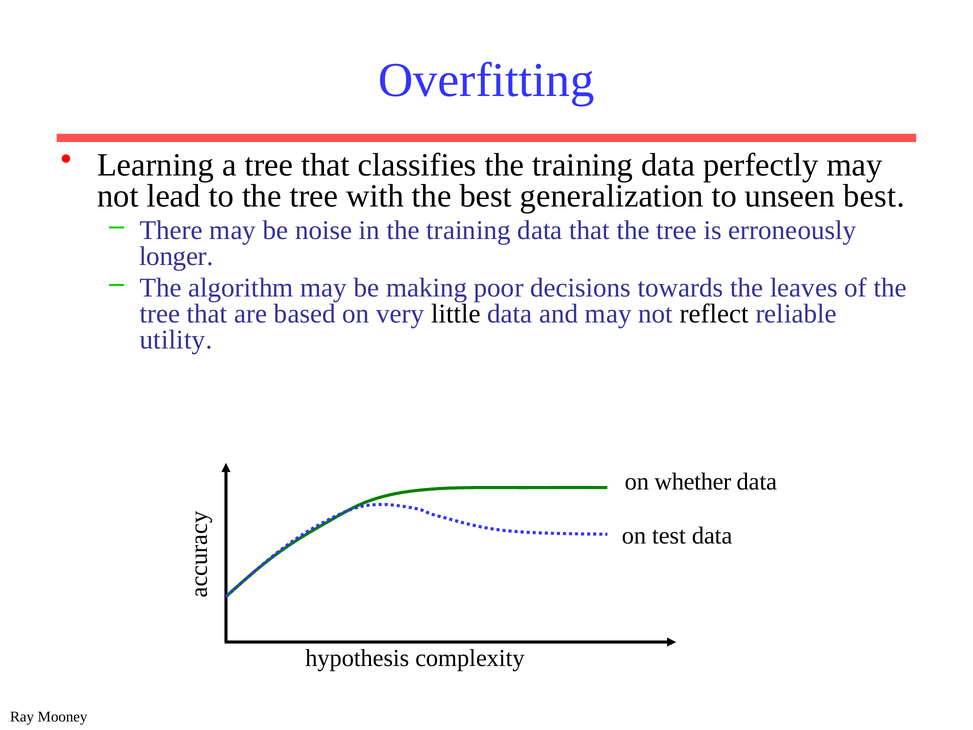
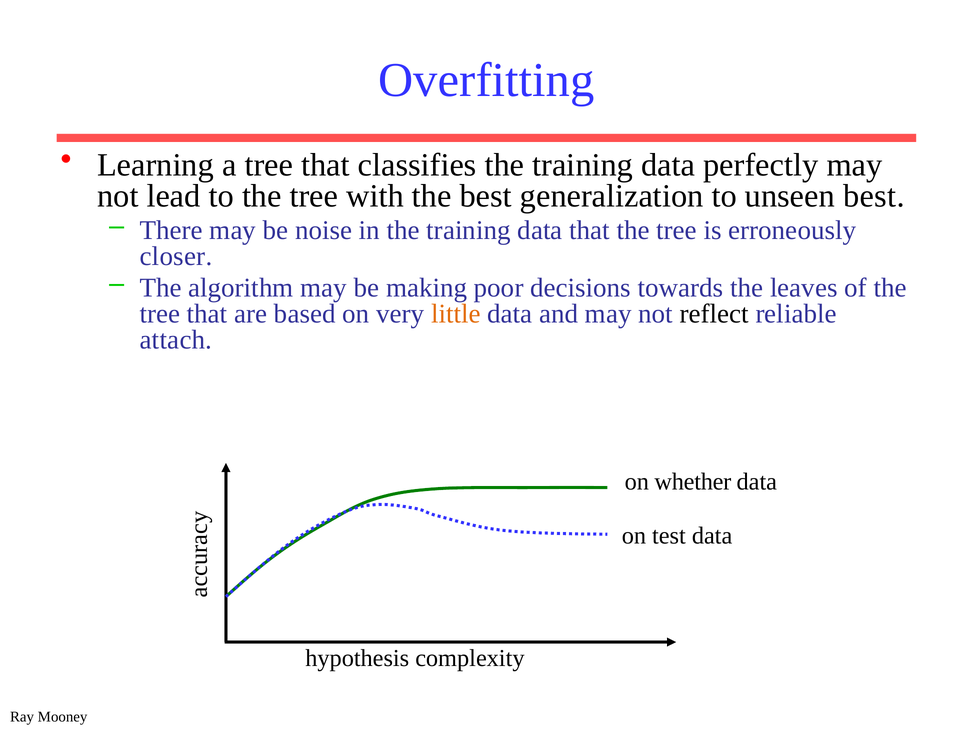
longer: longer -> closer (176, 256)
little colour: black -> orange (456, 314)
utility: utility -> attach (176, 340)
